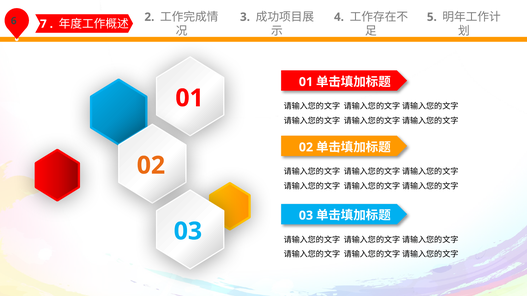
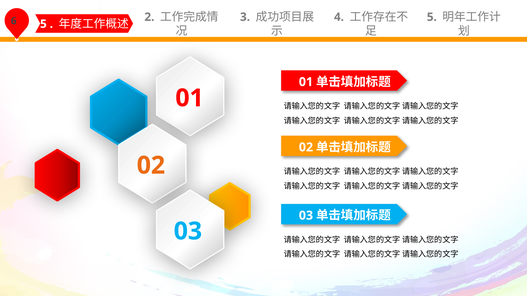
7: 7 -> 5 (43, 24)
